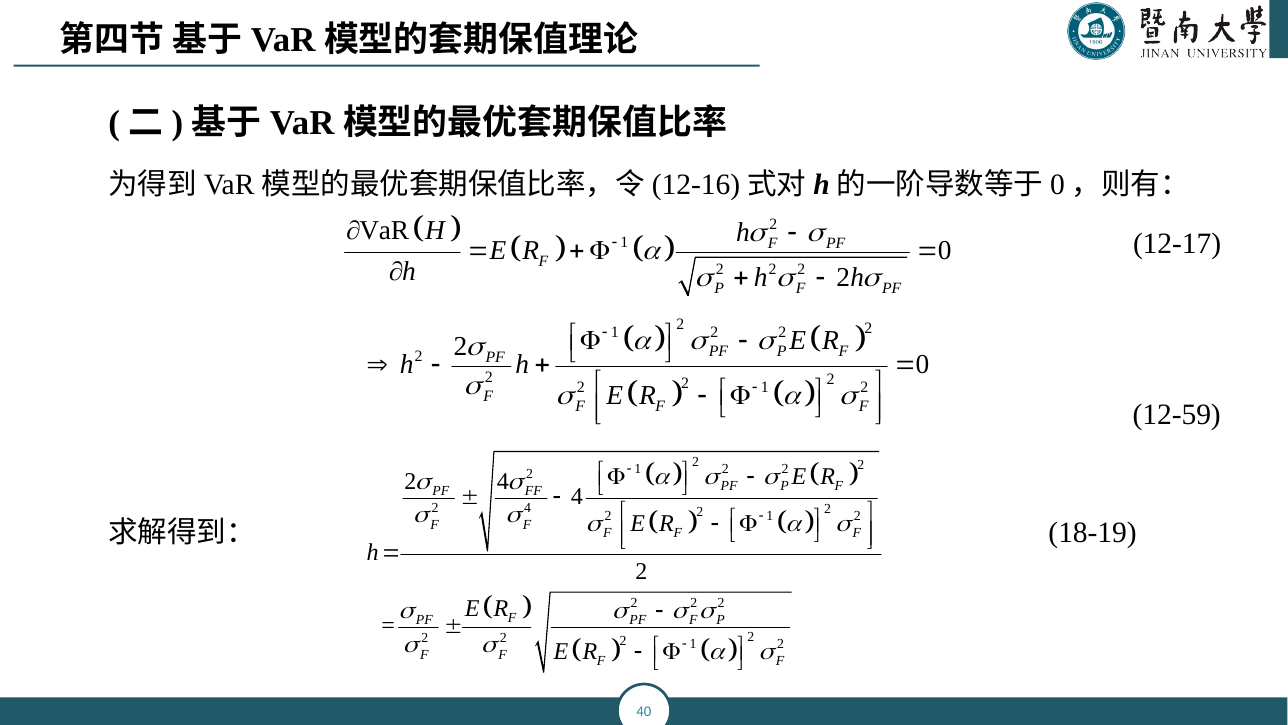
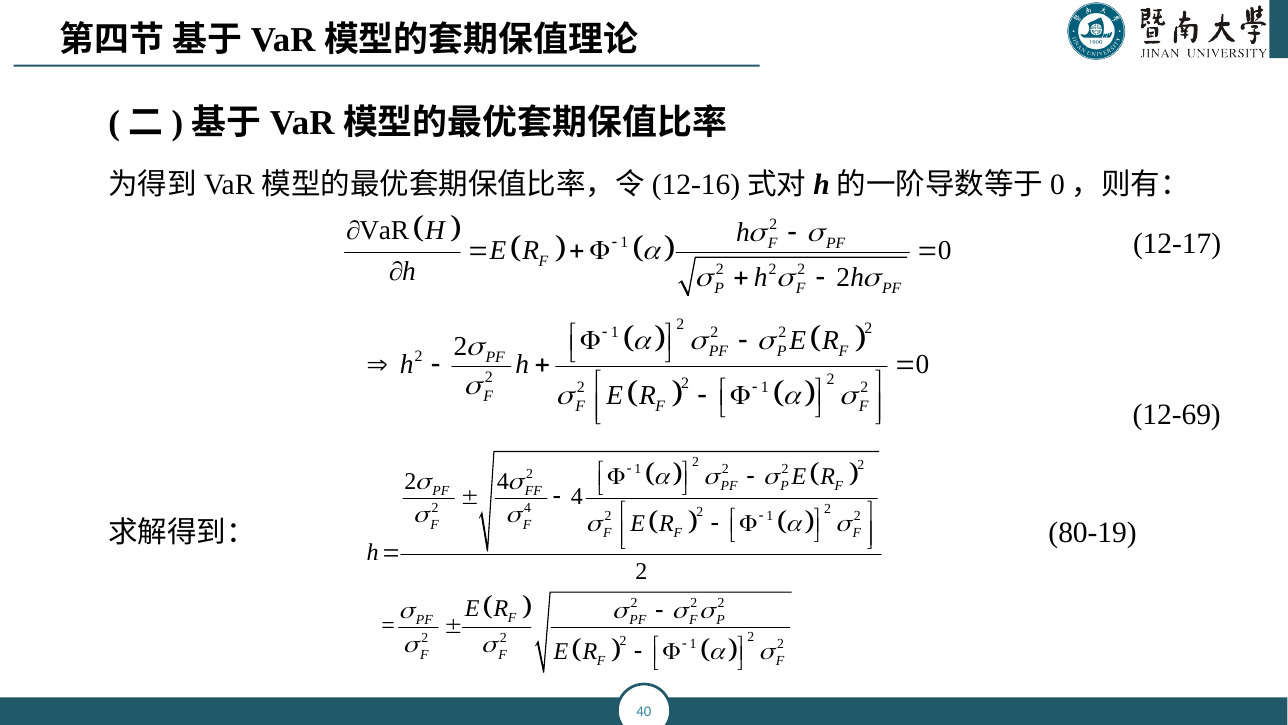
12-59: 12-59 -> 12-69 (1177, 414)
18-19: 18-19 -> 80-19 (1093, 532)
